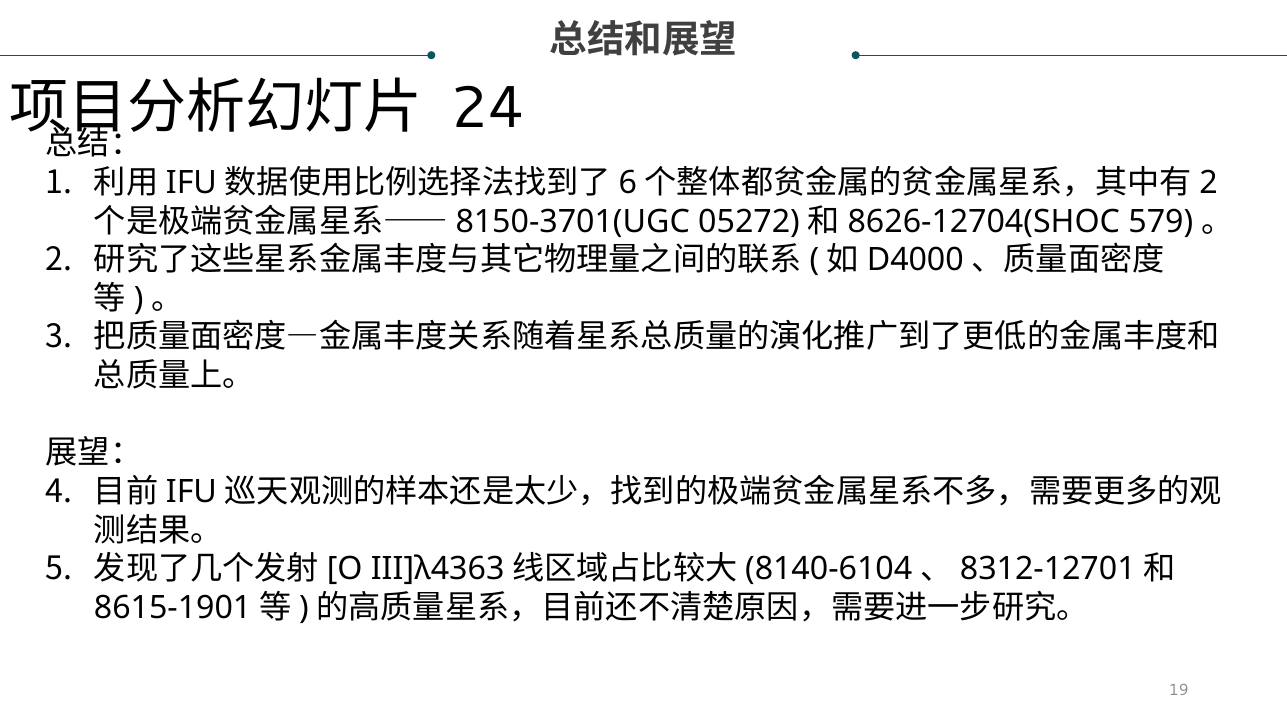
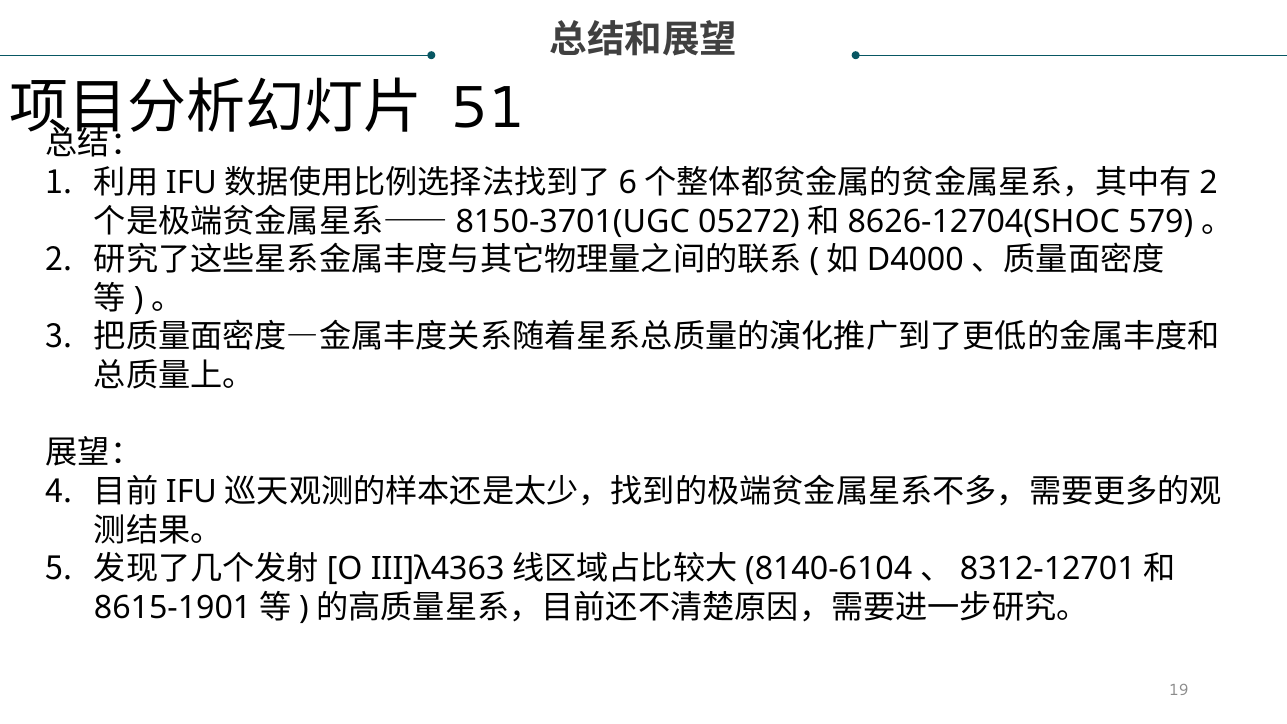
24: 24 -> 51 (488, 108)
